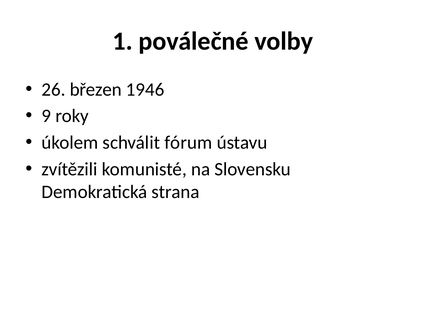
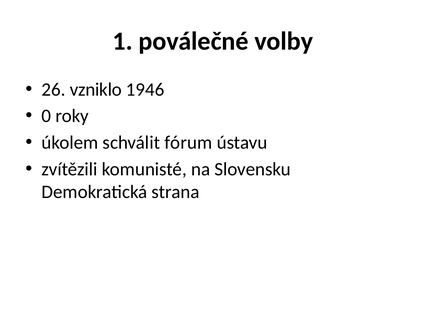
březen: březen -> vzniklo (96, 89)
9: 9 -> 0 (46, 116)
